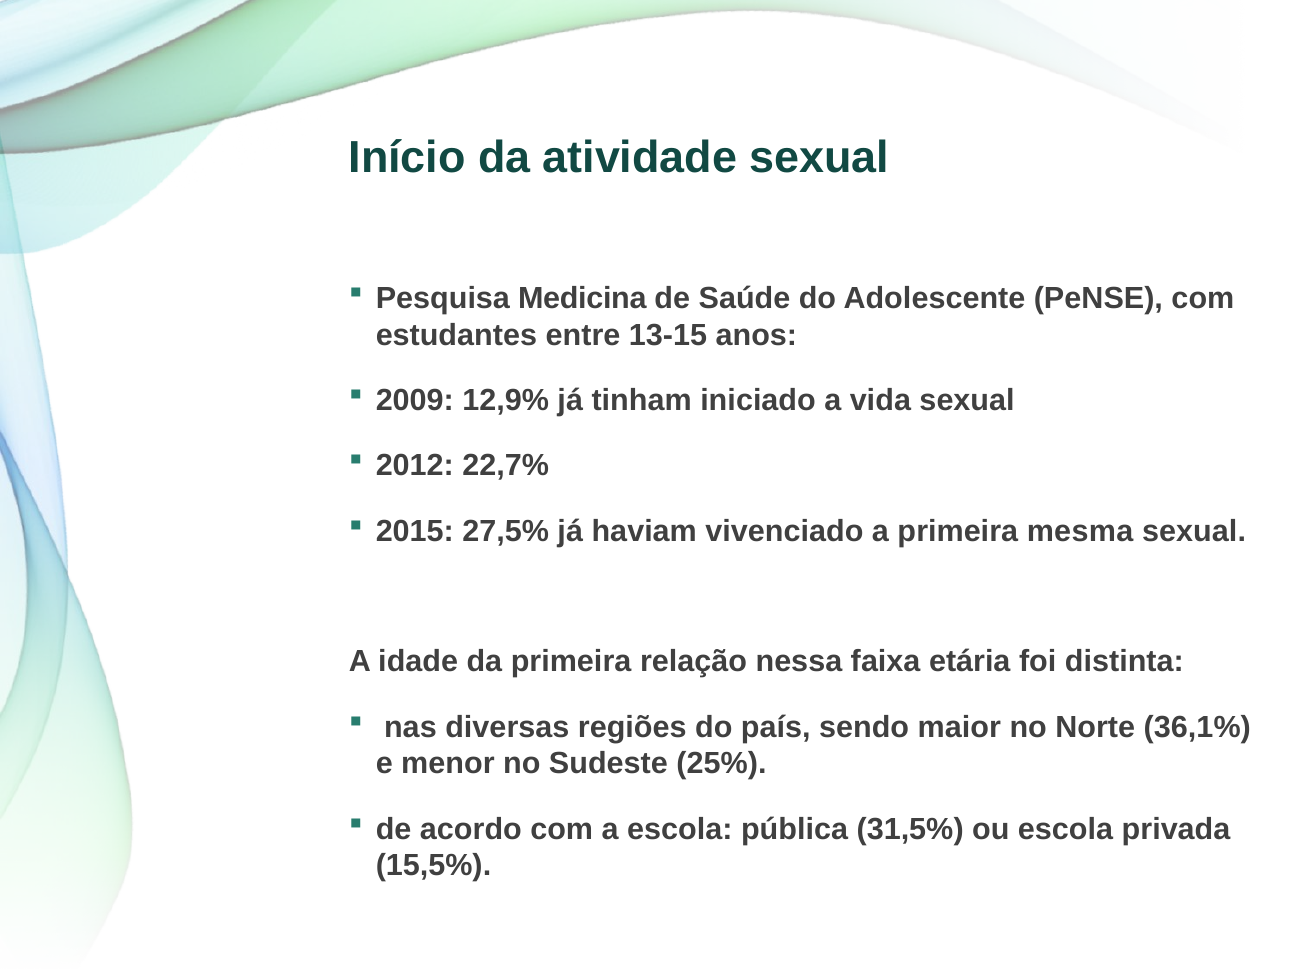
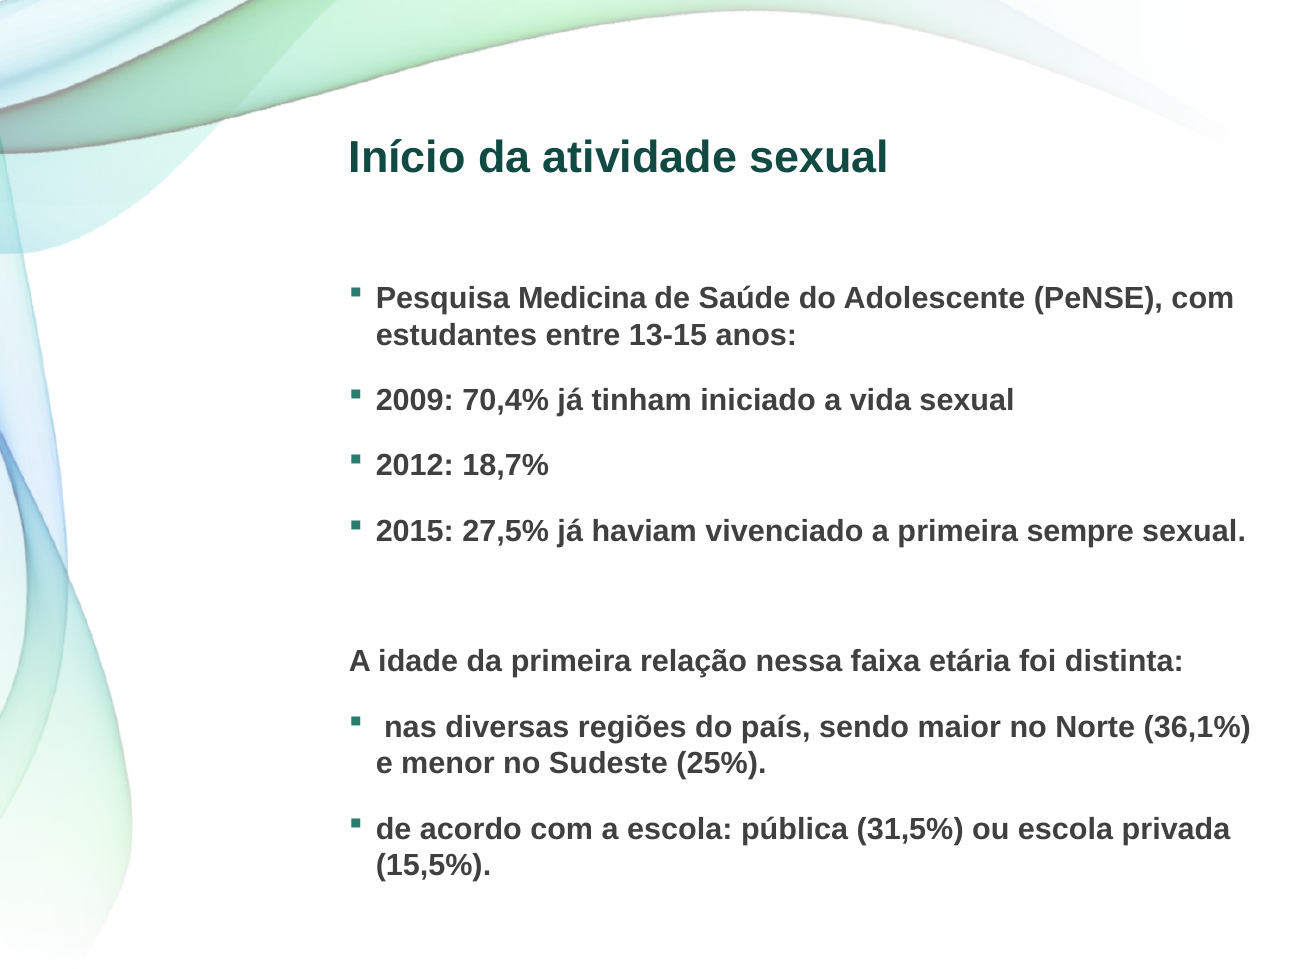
12,9%: 12,9% -> 70,4% (506, 401)
22,7%: 22,7% -> 18,7% (506, 466)
mesma: mesma -> sempre (1080, 532)
